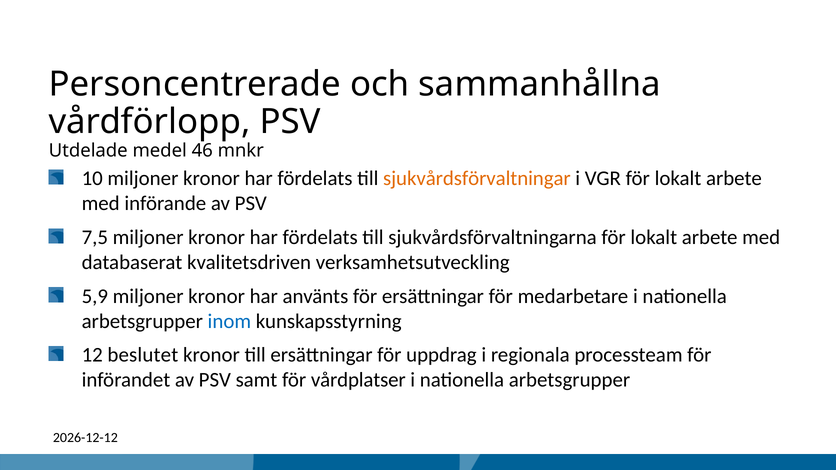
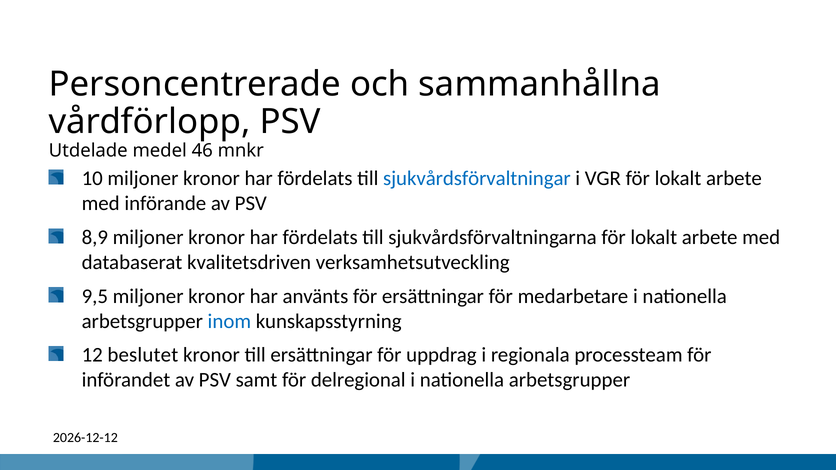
sjukvårdsförvaltningar colour: orange -> blue (477, 179)
7,5: 7,5 -> 8,9 (95, 237)
5,9: 5,9 -> 9,5 (95, 296)
vårdplatser: vårdplatser -> delregional (358, 380)
